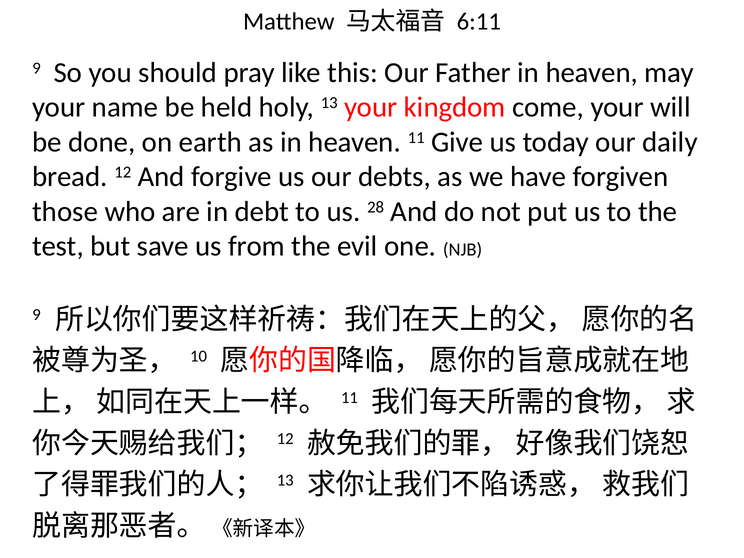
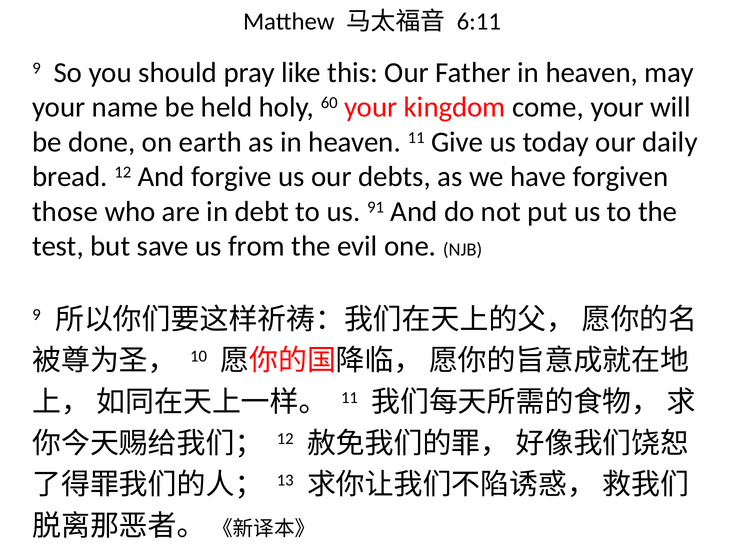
holy 13: 13 -> 60 (329, 103)
28: 28 -> 91 (376, 207)
